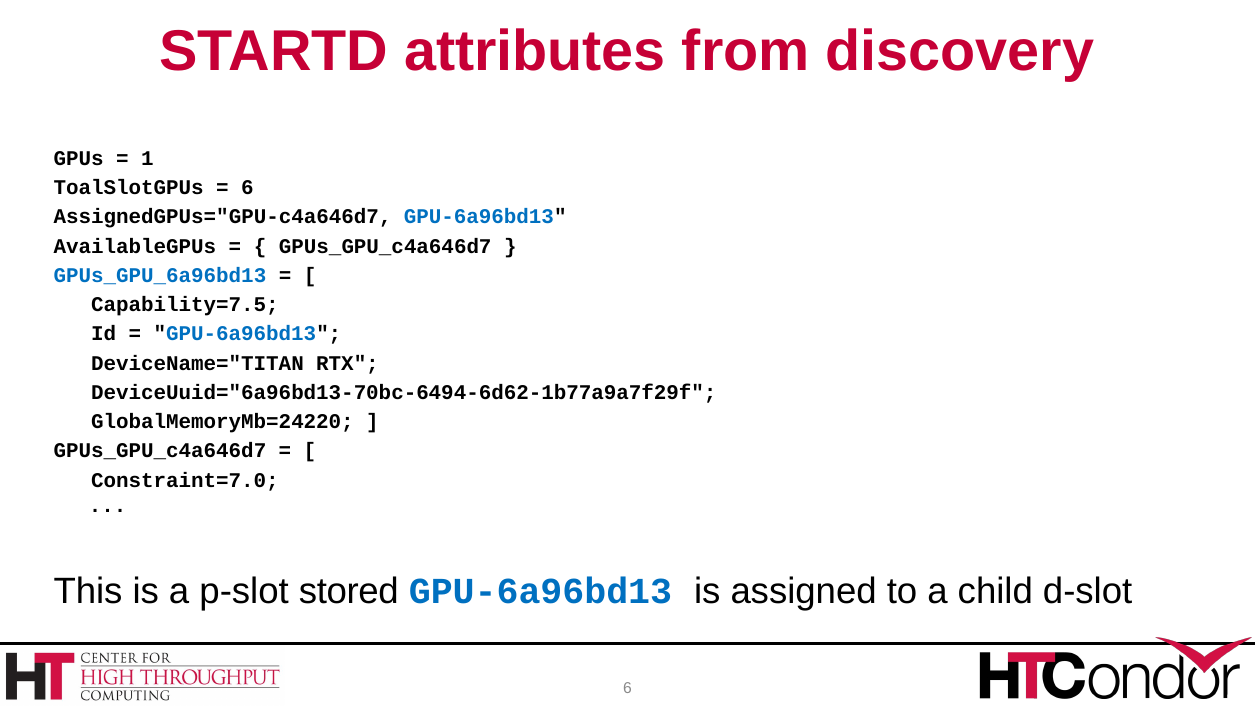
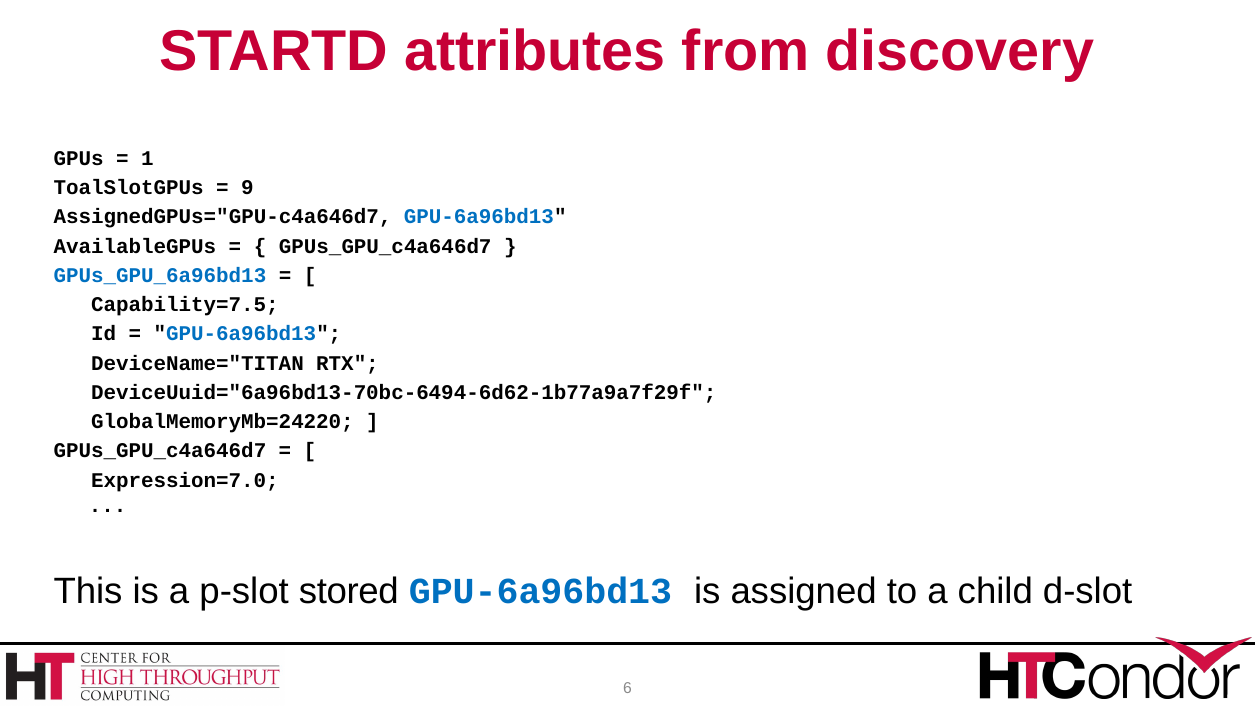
6: 6 -> 9 (248, 188)
Constraint=7.0: Constraint=7.0 -> Expression=7.0 (185, 480)
